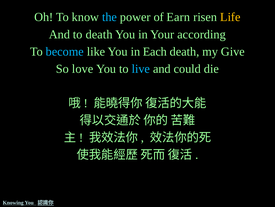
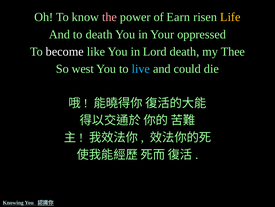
the colour: light blue -> pink (109, 17)
according: according -> oppressed (202, 34)
become colour: light blue -> white (65, 52)
Each: Each -> Lord (155, 52)
Give: Give -> Thee (233, 52)
love: love -> west (83, 69)
